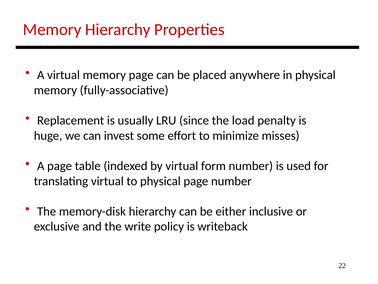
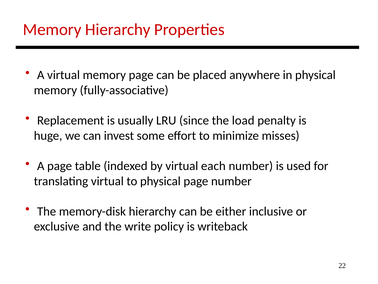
form: form -> each (213, 166)
